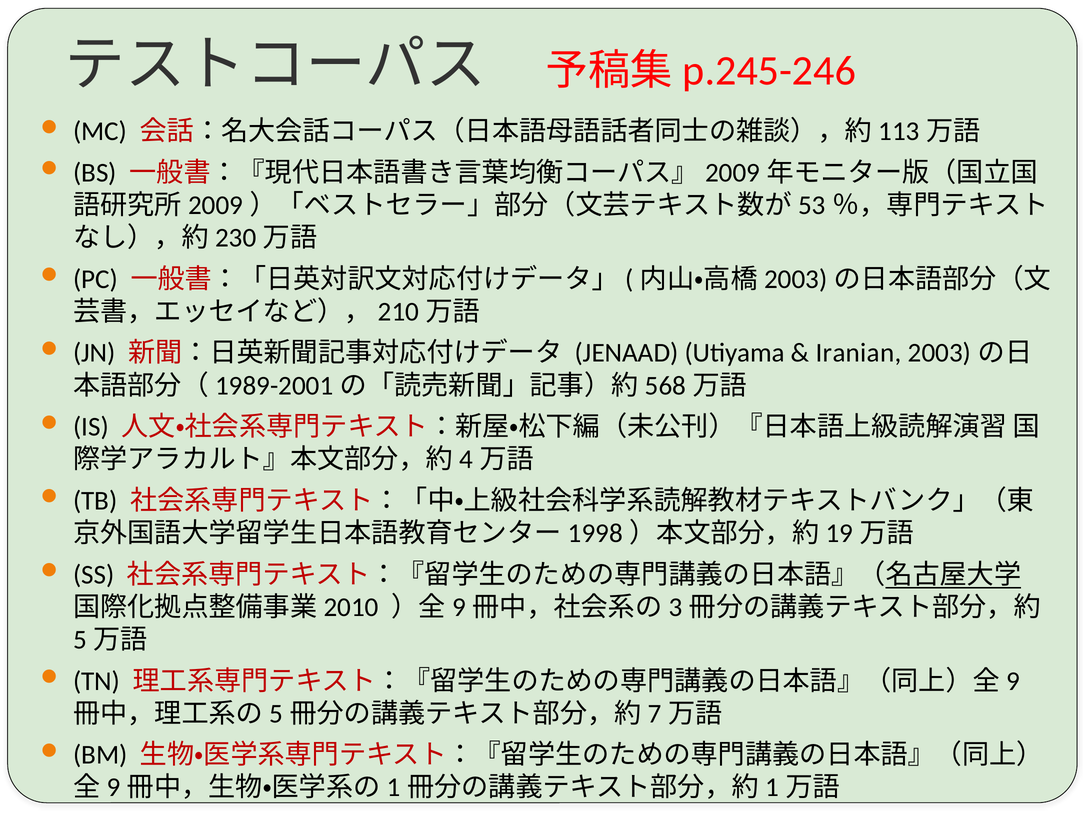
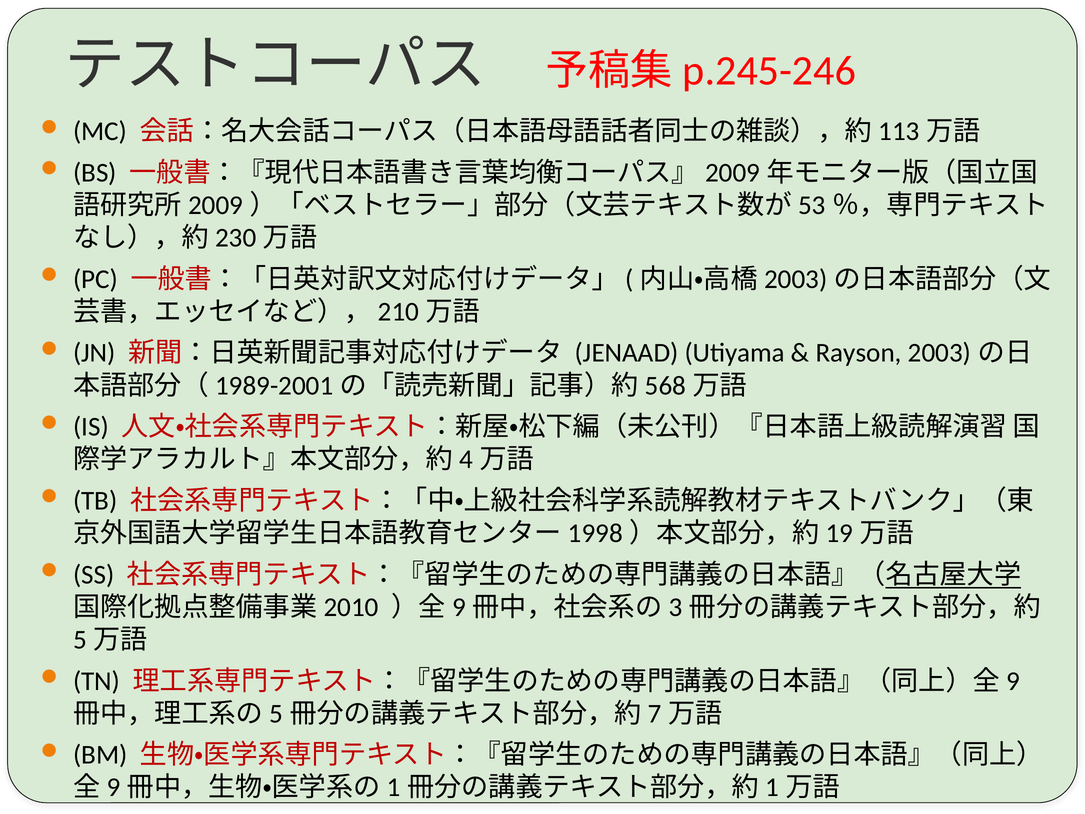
Iranian: Iranian -> Rayson (859, 353)
